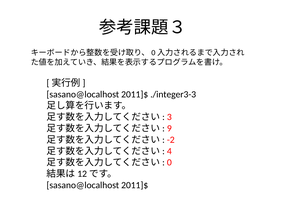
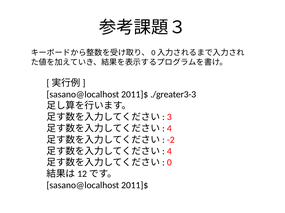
./integer3-3: ./integer3-3 -> ./greater3-3 (173, 95)
9: 9 -> 4 (169, 129)
